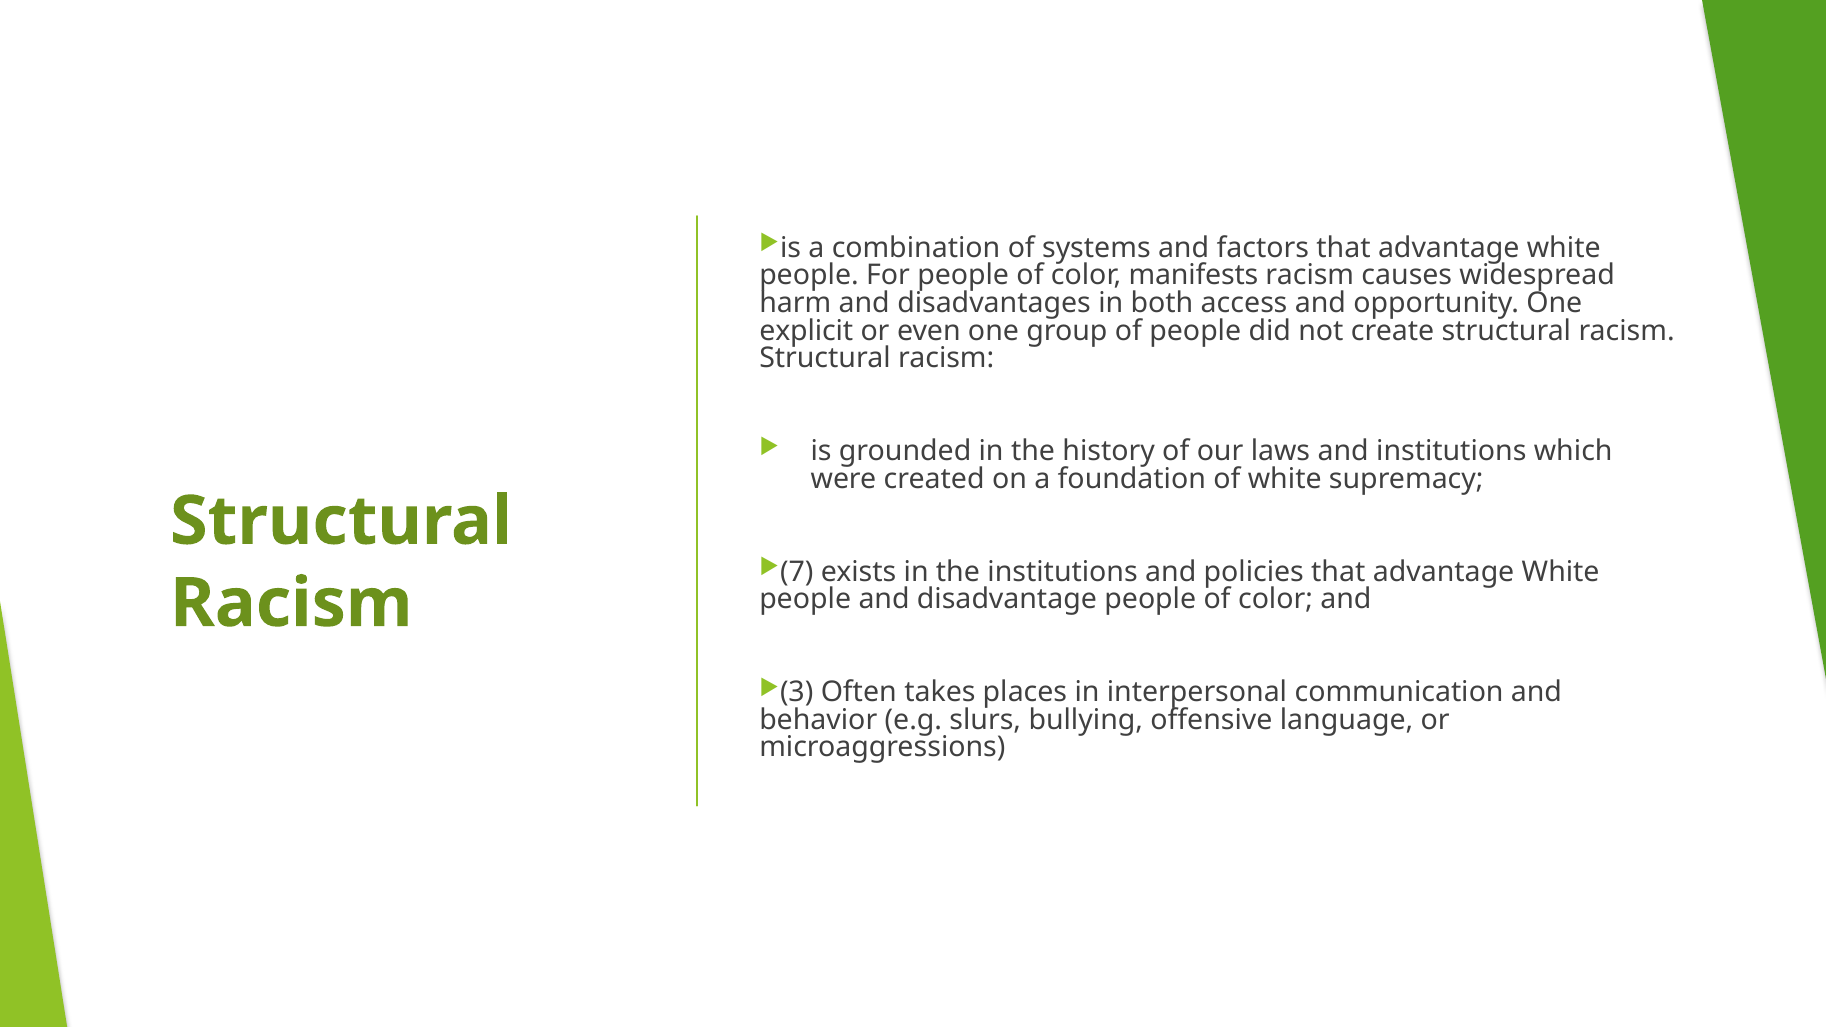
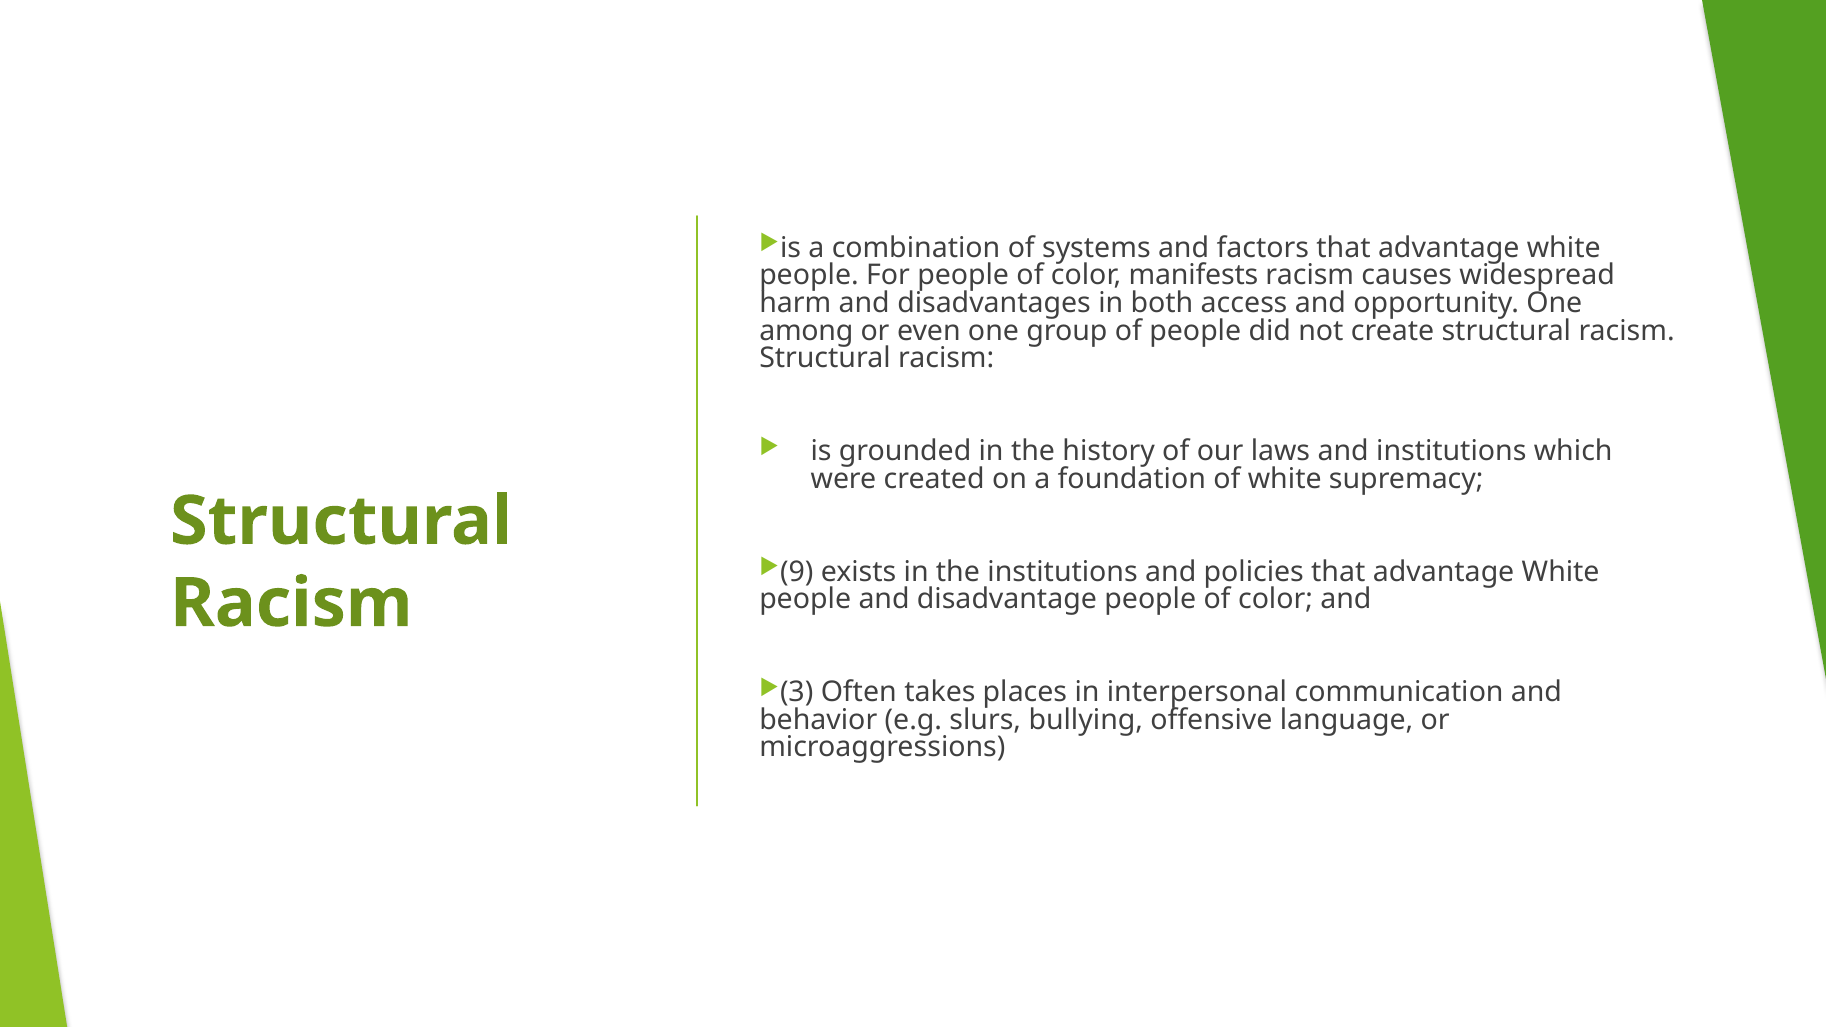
explicit: explicit -> among (806, 331)
7: 7 -> 9 (797, 572)
